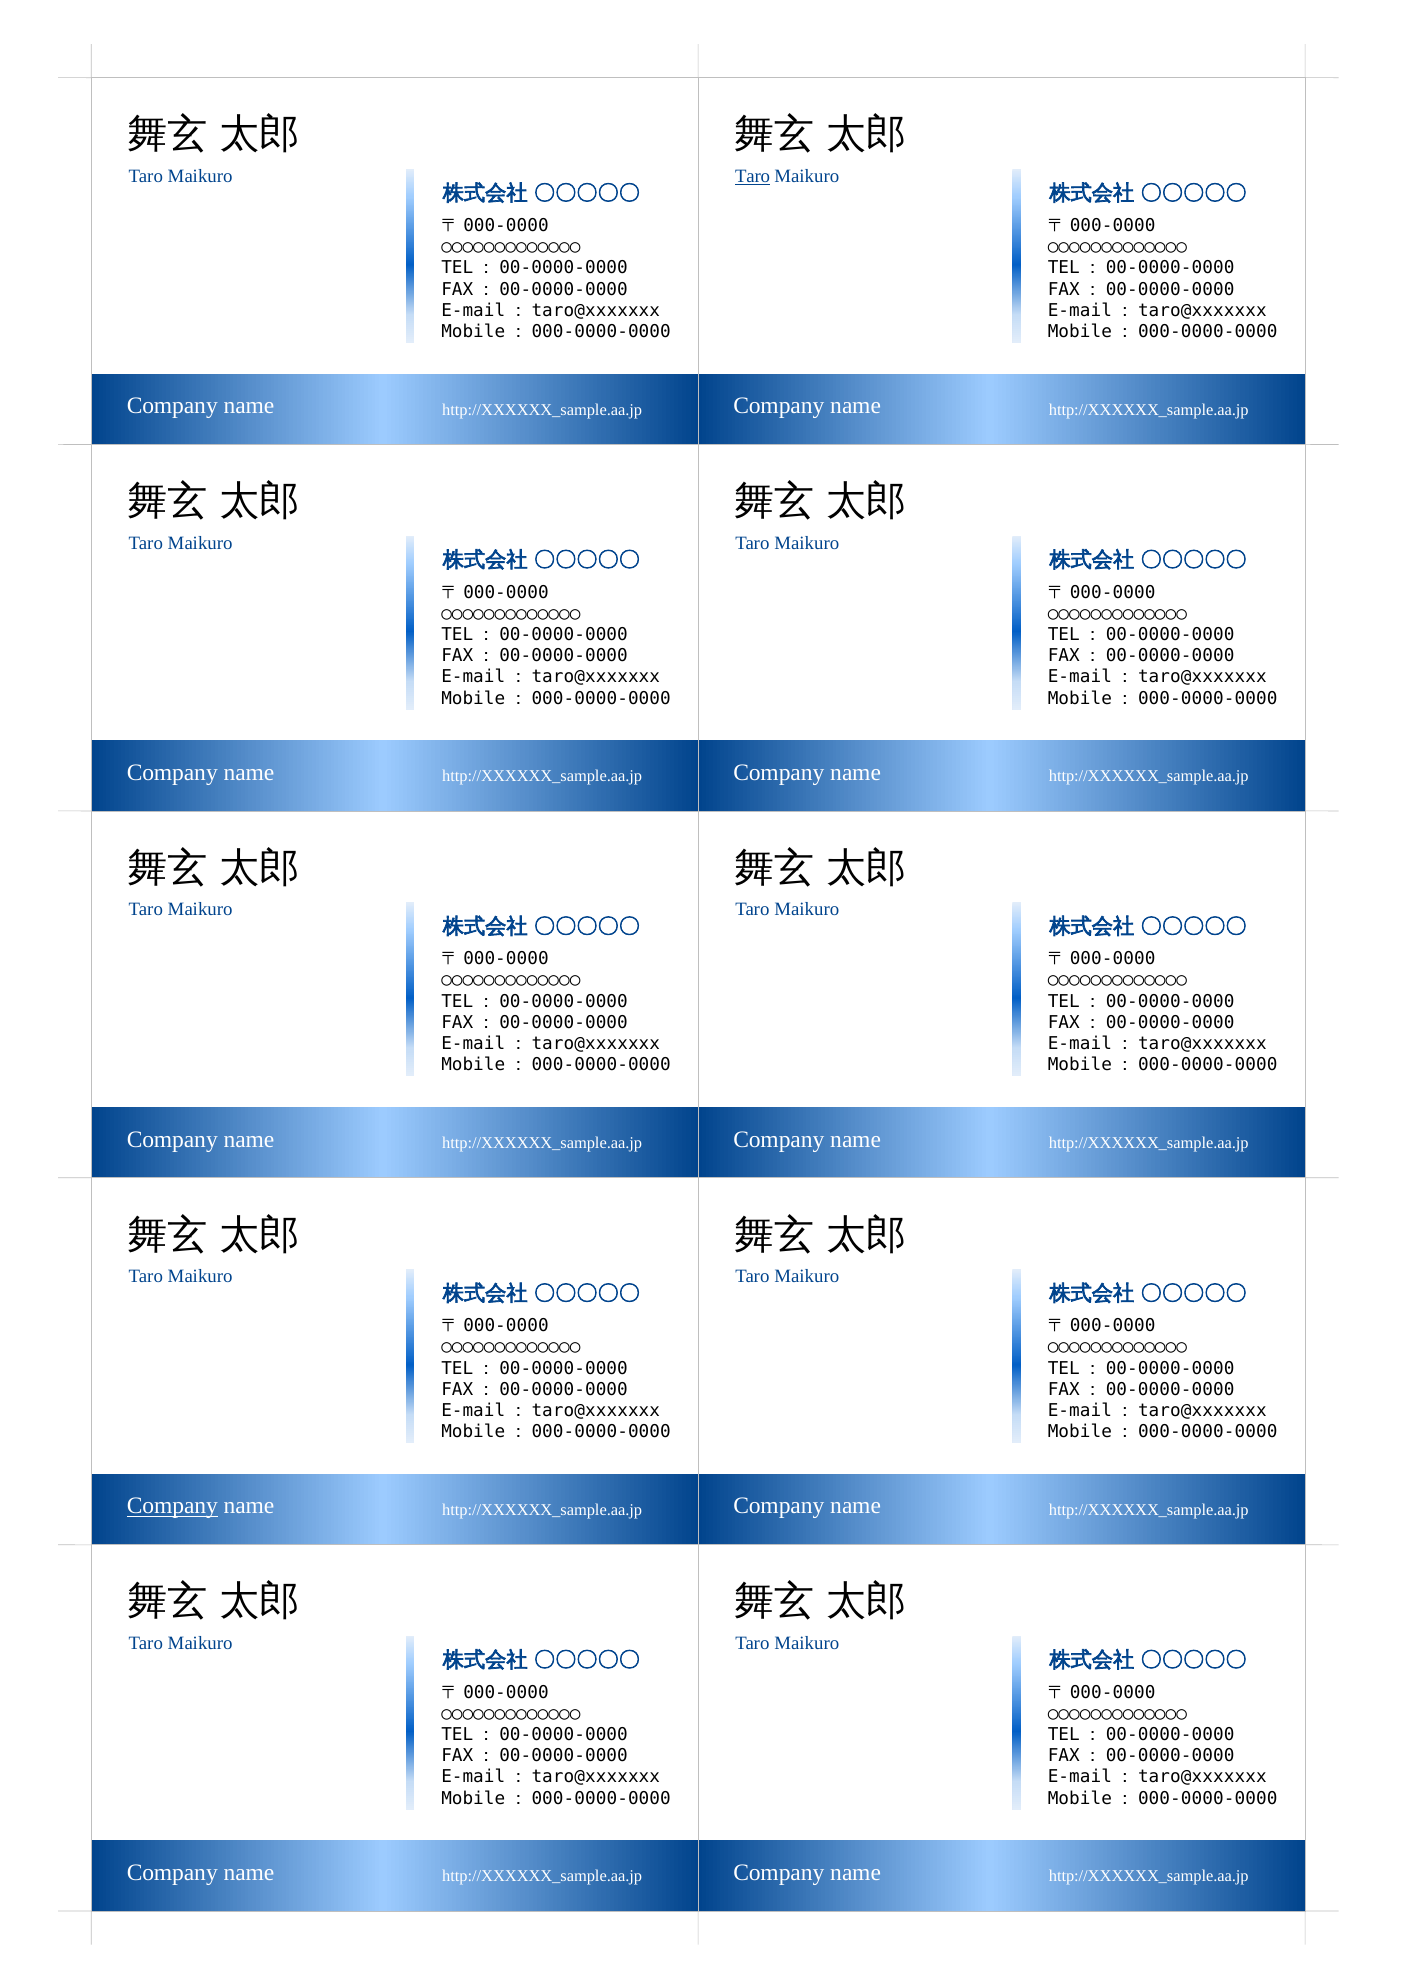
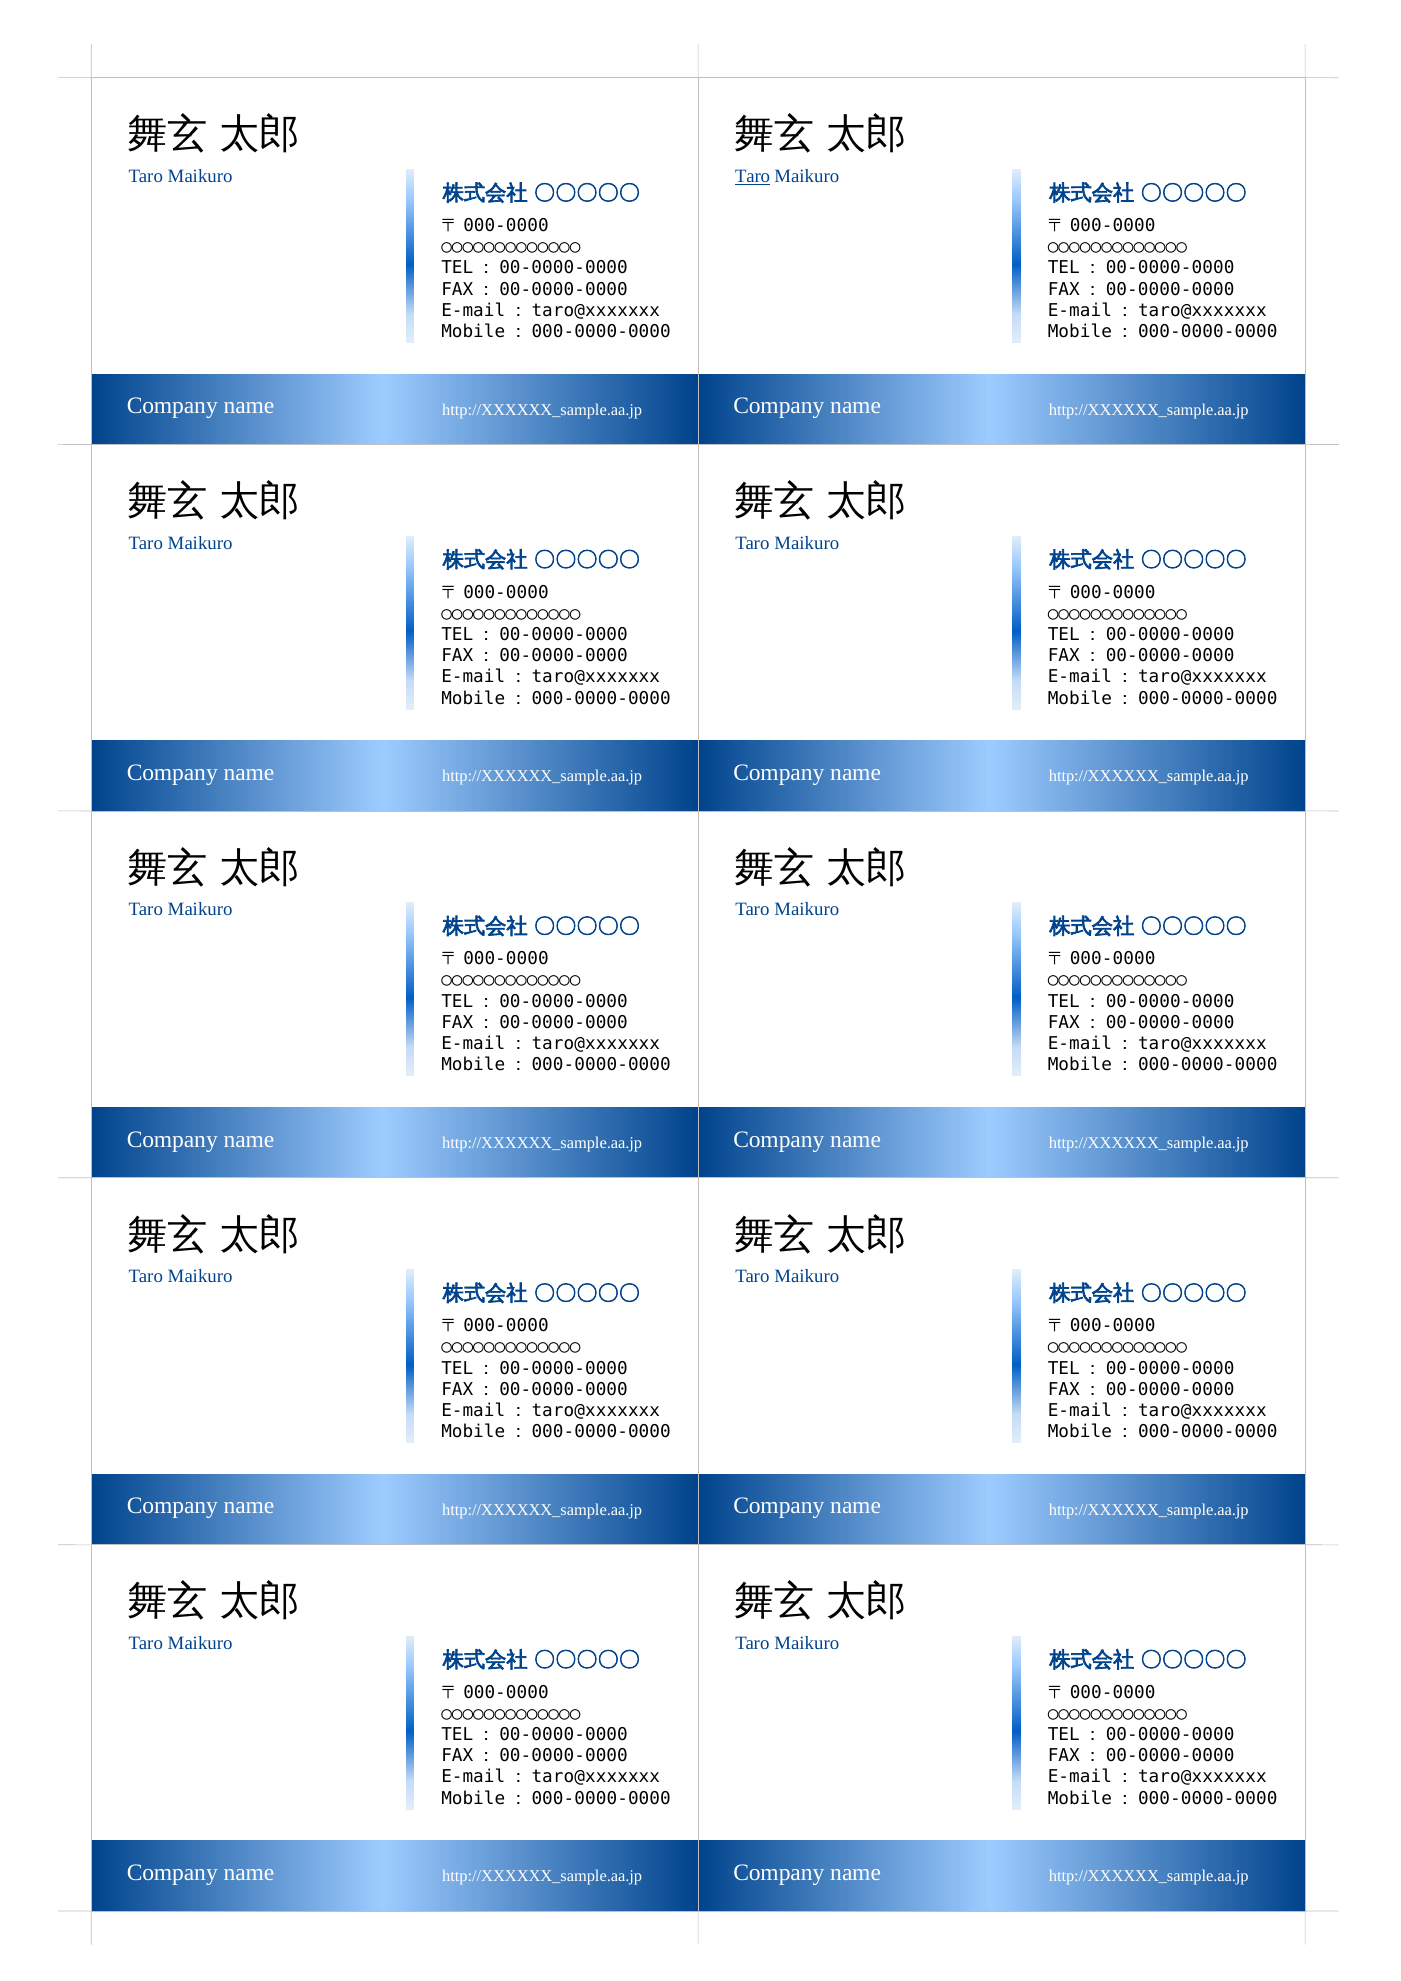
Company underline: present -> none (172, 1507)
